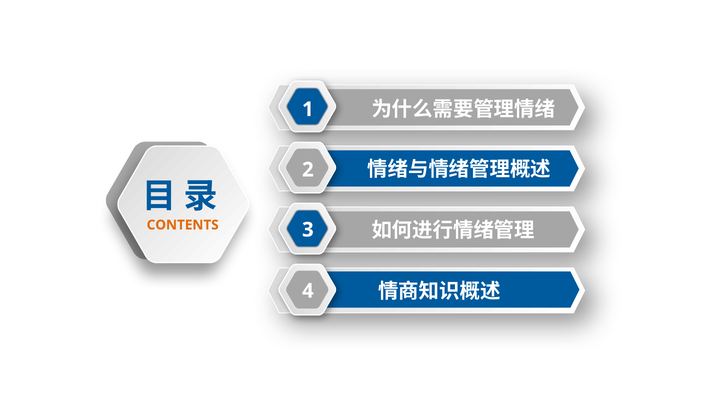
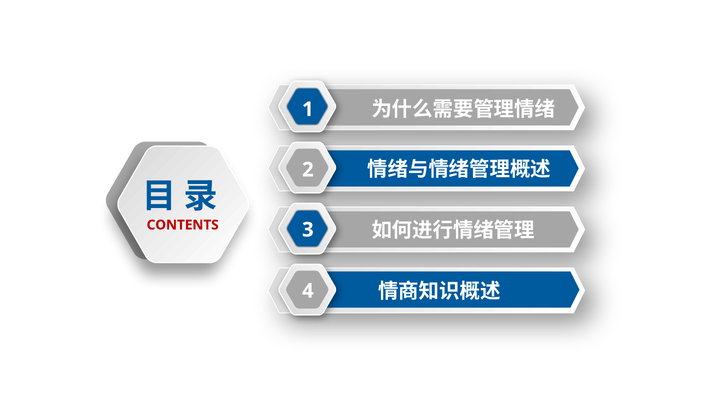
CONTENTS colour: orange -> red (183, 225)
